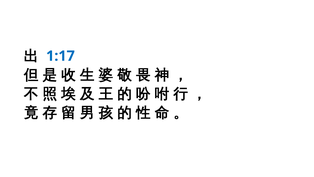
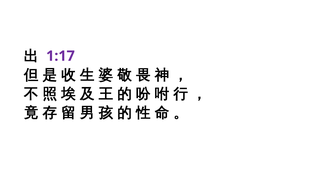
1:17 colour: blue -> purple (60, 56)
